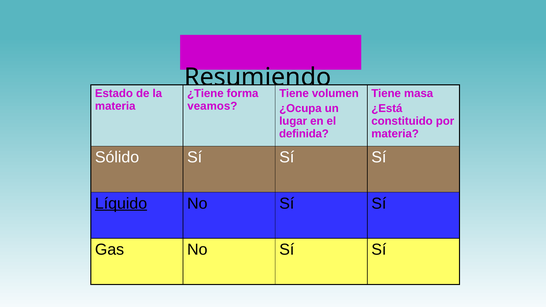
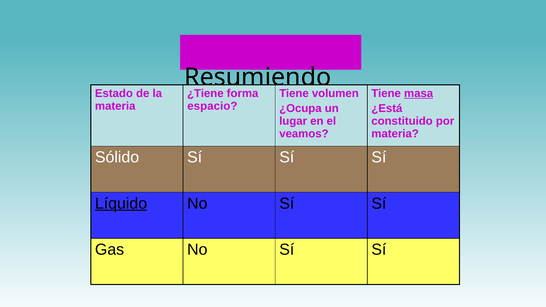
masa underline: none -> present (419, 93)
veamos: veamos -> espacio (212, 106)
definida: definida -> veamos (304, 134)
